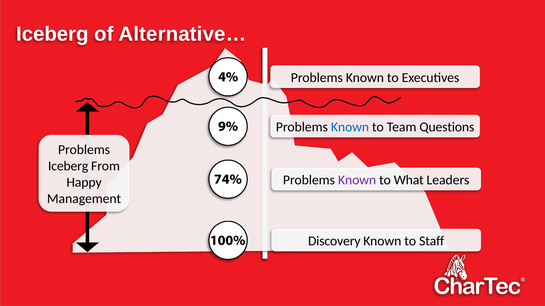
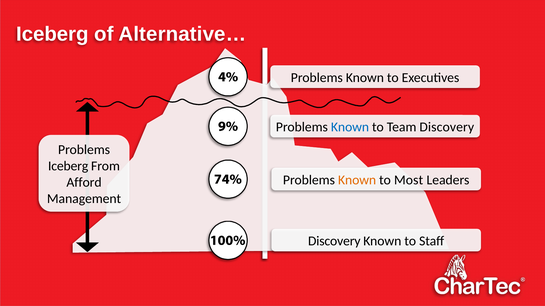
Team Questions: Questions -> Discovery (447, 127)
Known colour: purple -> orange (357, 180)
What: What -> Most (409, 180)
Happy: Happy -> Afford (84, 183)
